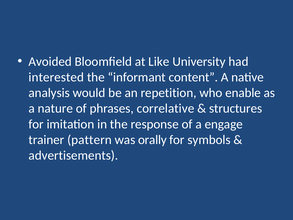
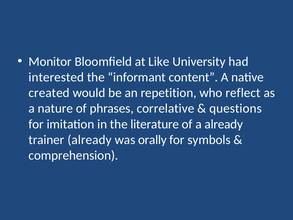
Avoided: Avoided -> Monitor (50, 61)
analysis: analysis -> created (49, 93)
enable: enable -> reflect (243, 93)
structures: structures -> questions (236, 108)
response: response -> literature (155, 124)
a engage: engage -> already (224, 124)
trainer pattern: pattern -> already (89, 140)
advertisements: advertisements -> comprehension (73, 155)
